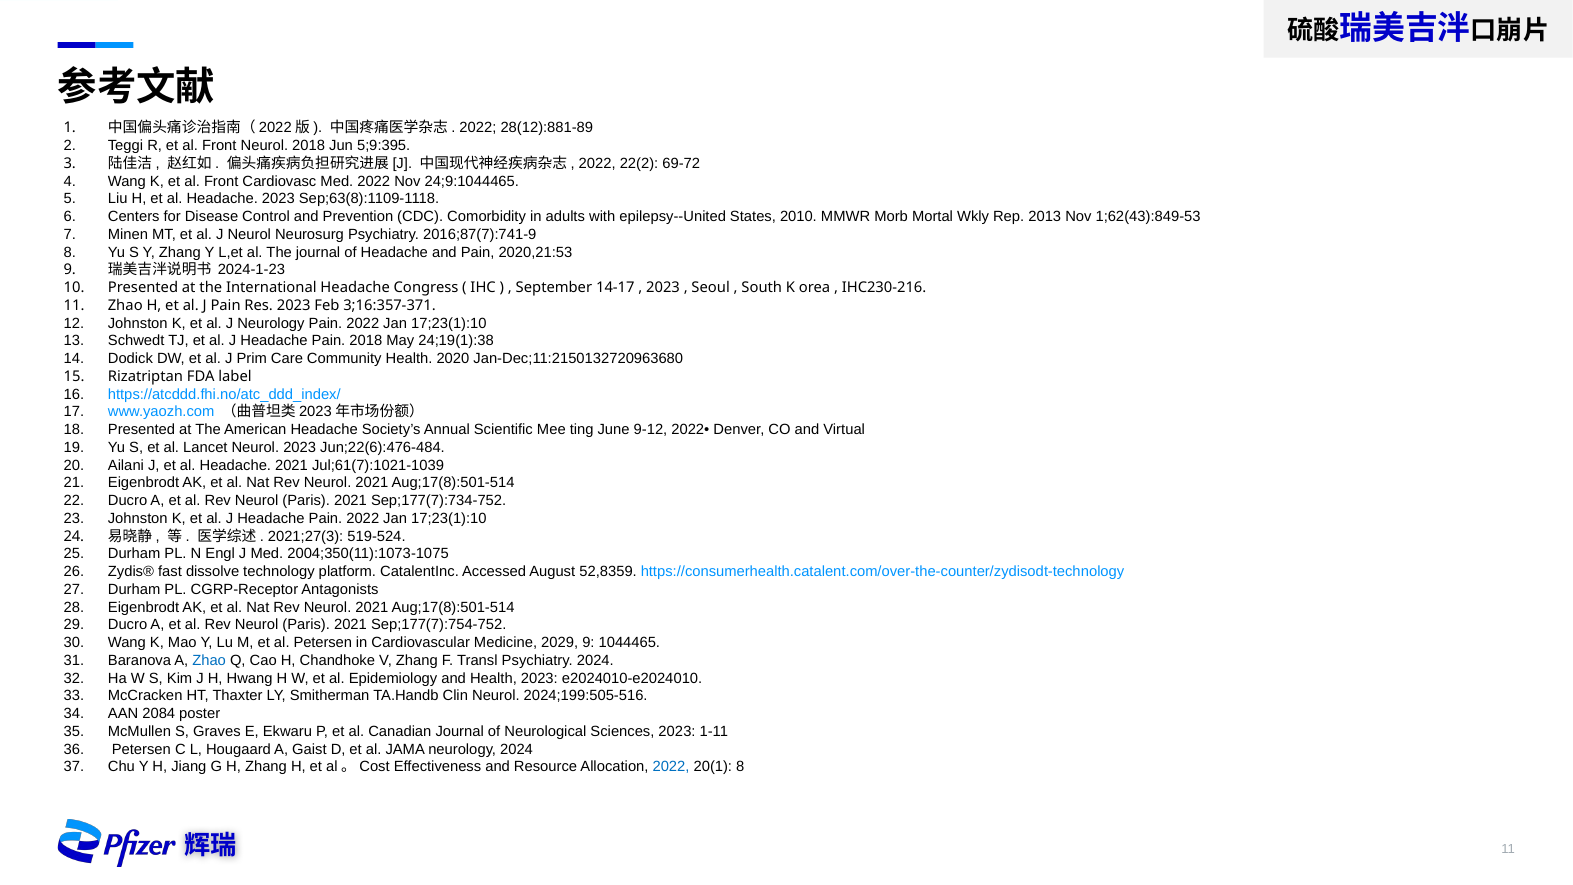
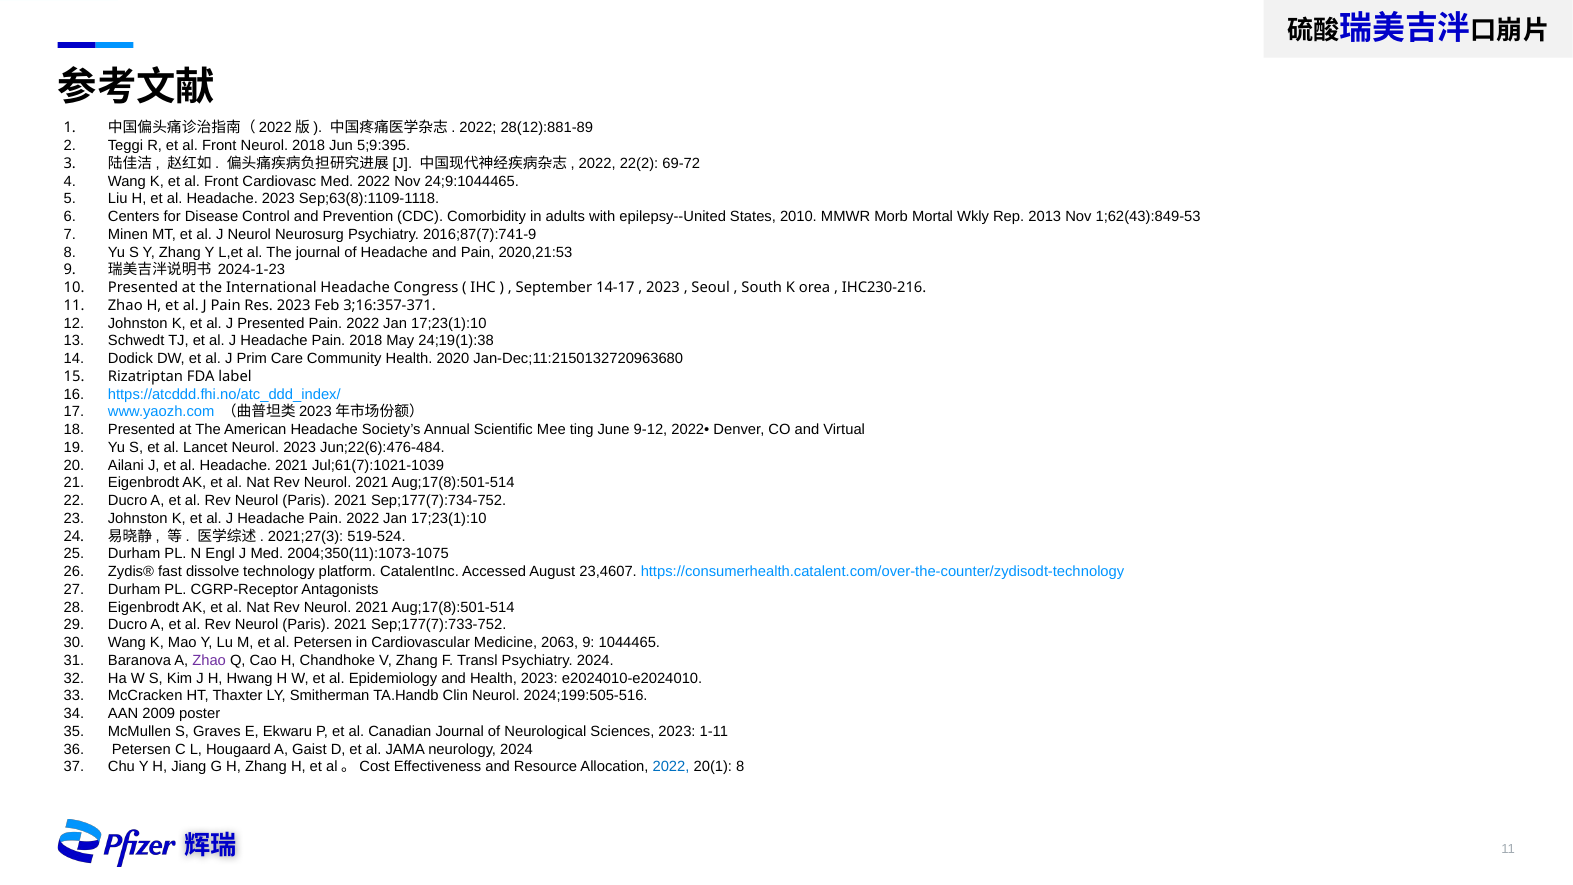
J Neurology: Neurology -> Presented (271, 323)
52,8359: 52,8359 -> 23,4607 (608, 572)
Sep;177(7):754-752: Sep;177(7):754-752 -> Sep;177(7):733-752 (439, 625)
2029: 2029 -> 2063 (560, 643)
Zhao colour: blue -> purple (209, 660)
2084: 2084 -> 2009 (159, 714)
